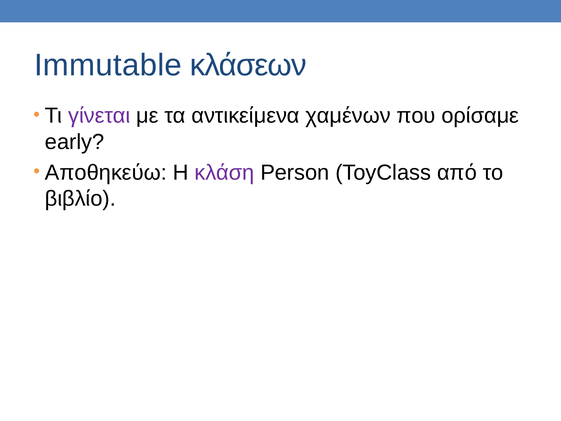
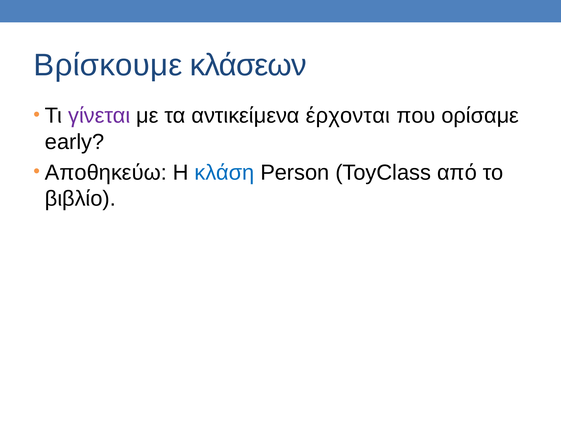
Immutable: Immutable -> Βρίσκουμε (108, 65)
χαμένων: χαμένων -> έρχονται (348, 116)
κλάση colour: purple -> blue (224, 172)
